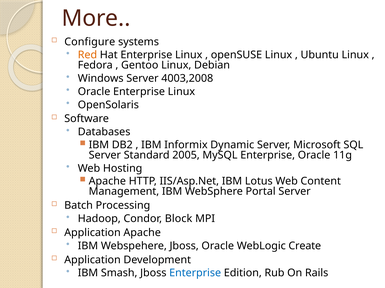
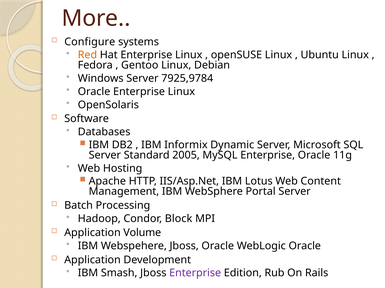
4003,2008: 4003,2008 -> 7925,9784 (187, 79)
Application Apache: Apache -> Volume (142, 233)
WebLogic Create: Create -> Oracle (305, 246)
Enterprise colour: blue -> purple (195, 274)
